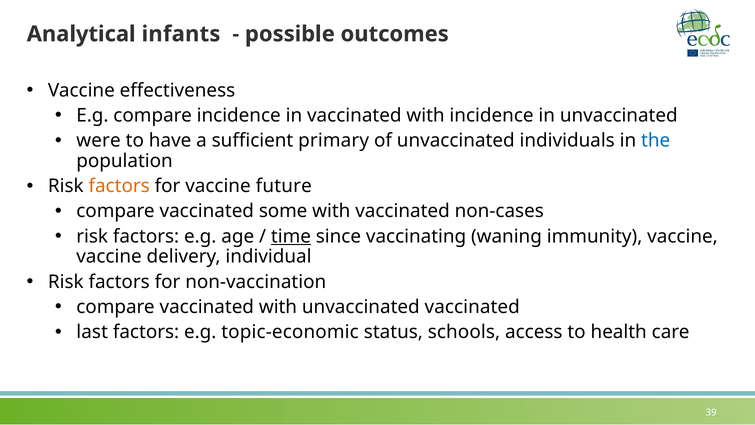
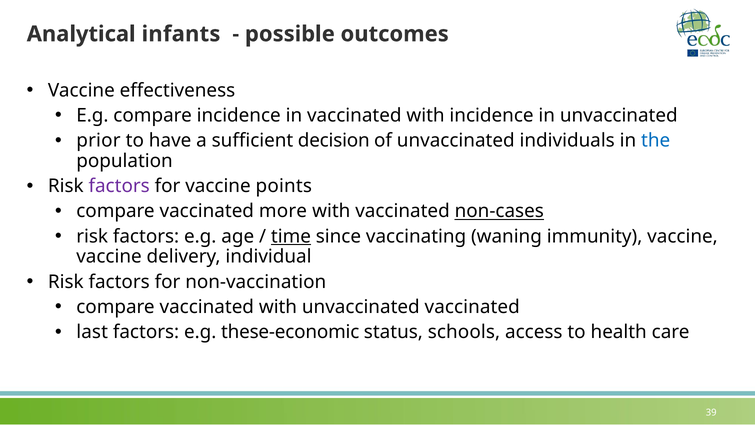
were: were -> prior (98, 140)
primary: primary -> decision (334, 140)
factors colour: orange -> purple (119, 186)
future: future -> points (284, 186)
some: some -> more (283, 211)
non-cases underline: none -> present (499, 211)
topic-economic: topic-economic -> these-economic (290, 332)
